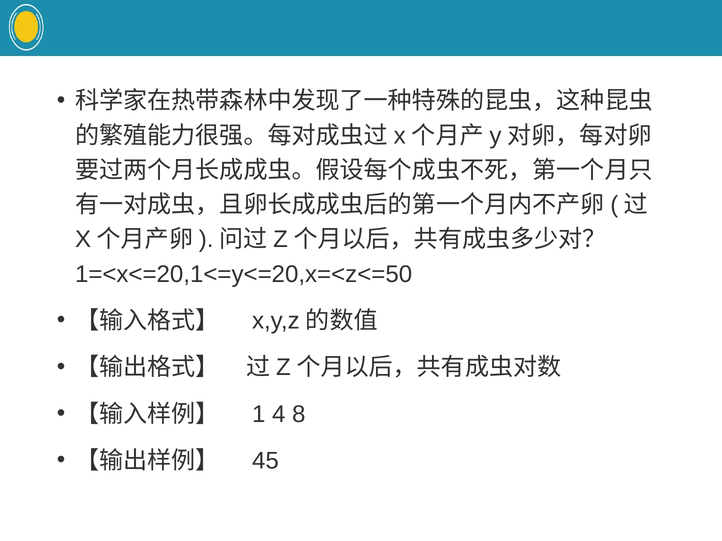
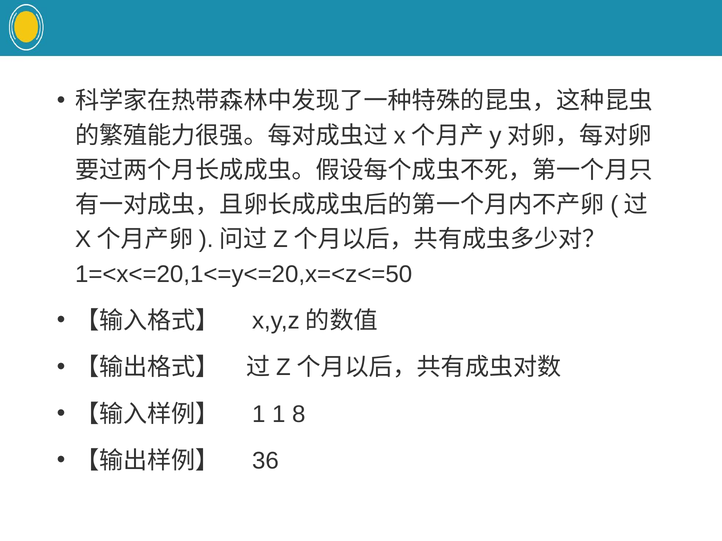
1 4: 4 -> 1 (279, 415)
45: 45 -> 36 (265, 461)
